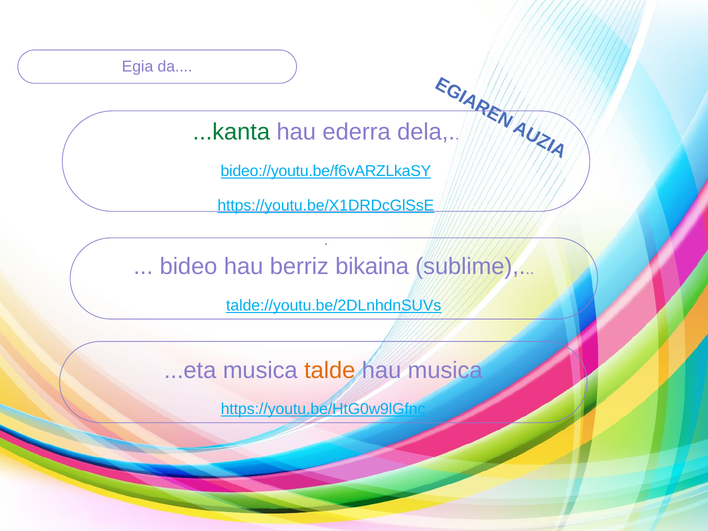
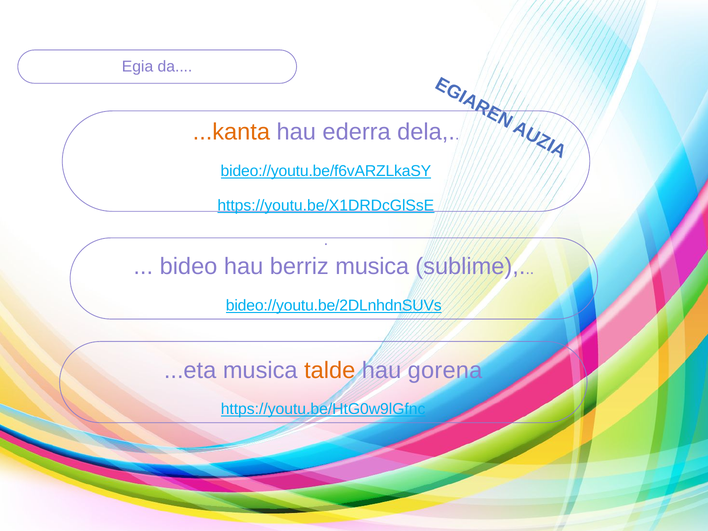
...kanta colour: green -> orange (231, 132)
berriz bikaina: bikaina -> musica (372, 267)
talde://youtu.be/2DLnhdnSUVs: talde://youtu.be/2DLnhdnSUVs -> bideo://youtu.be/2DLnhdnSUVs (334, 306)
hau musica: musica -> gorena (445, 370)
